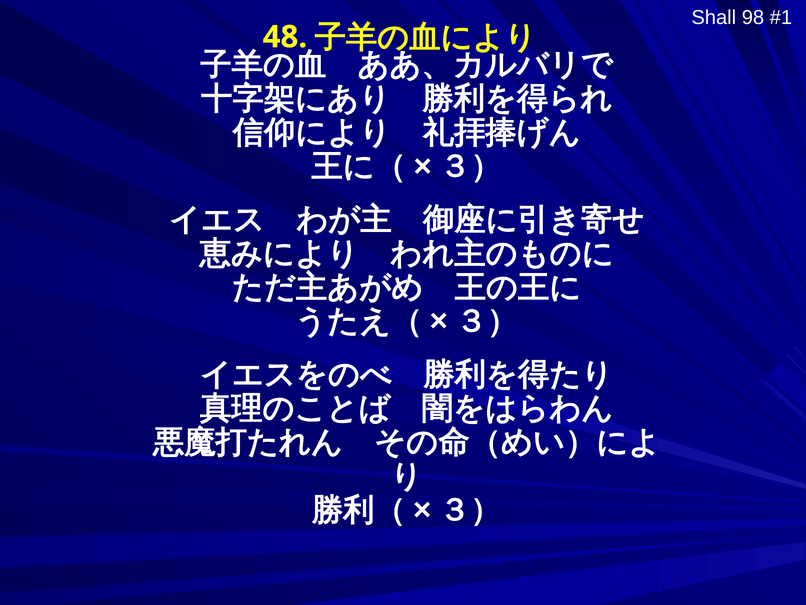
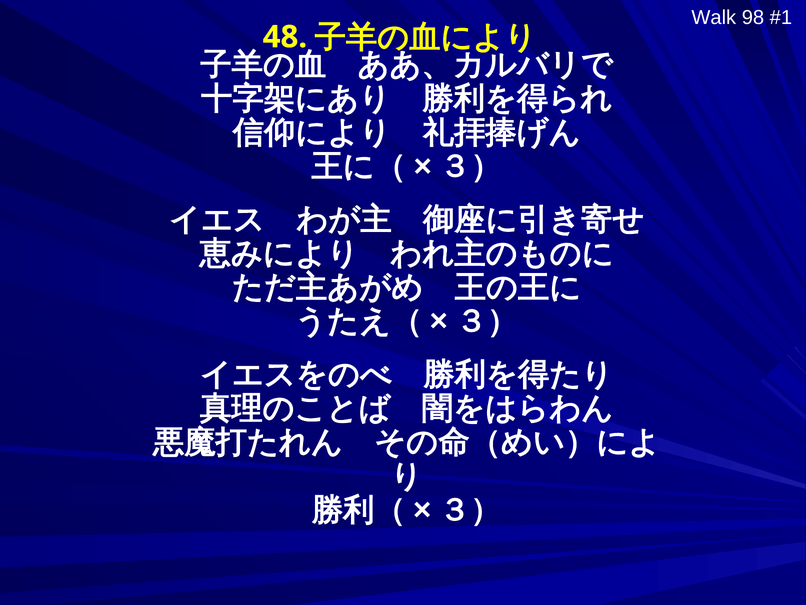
Shall: Shall -> Walk (714, 18)
